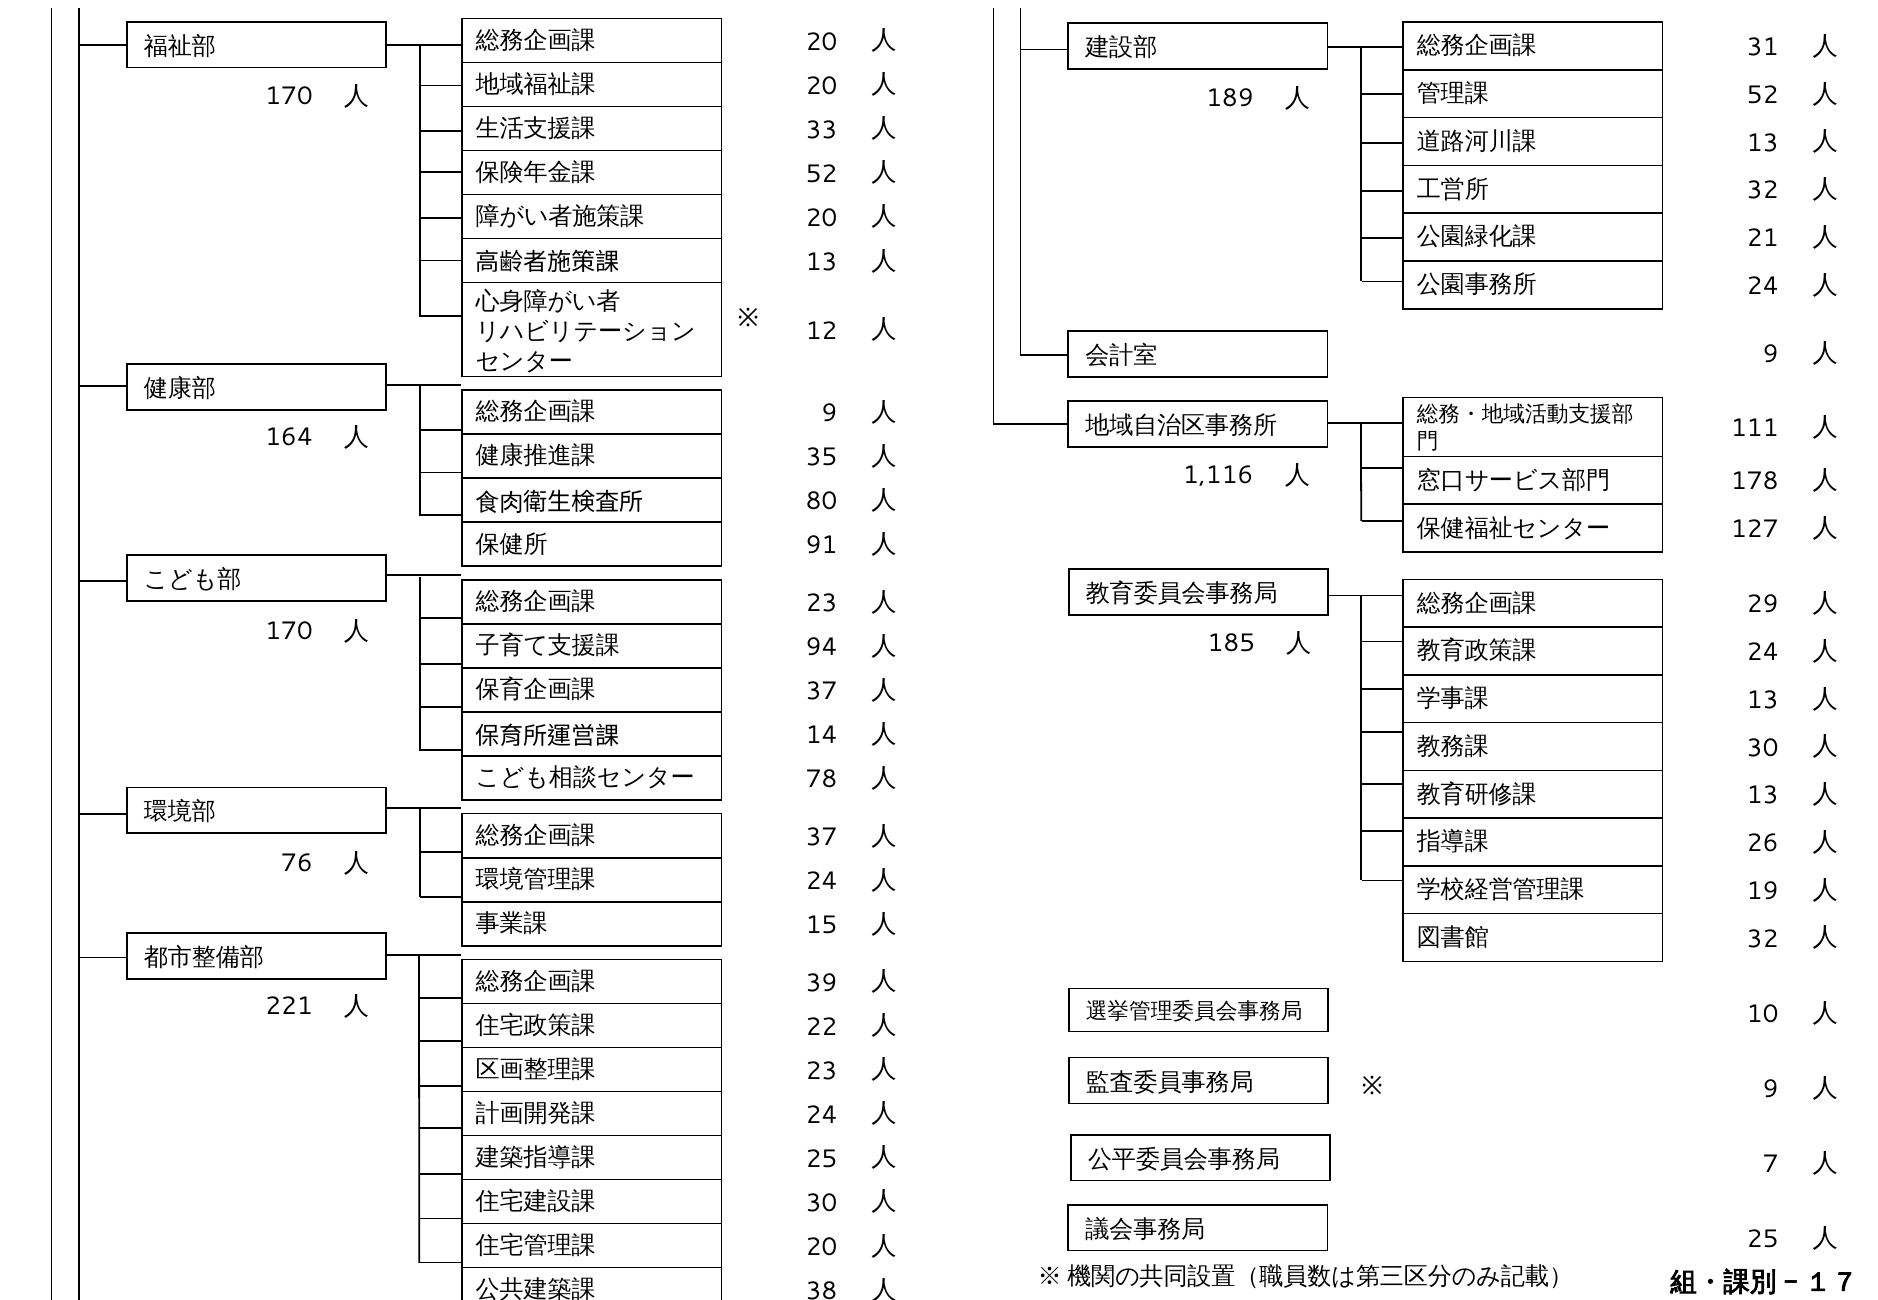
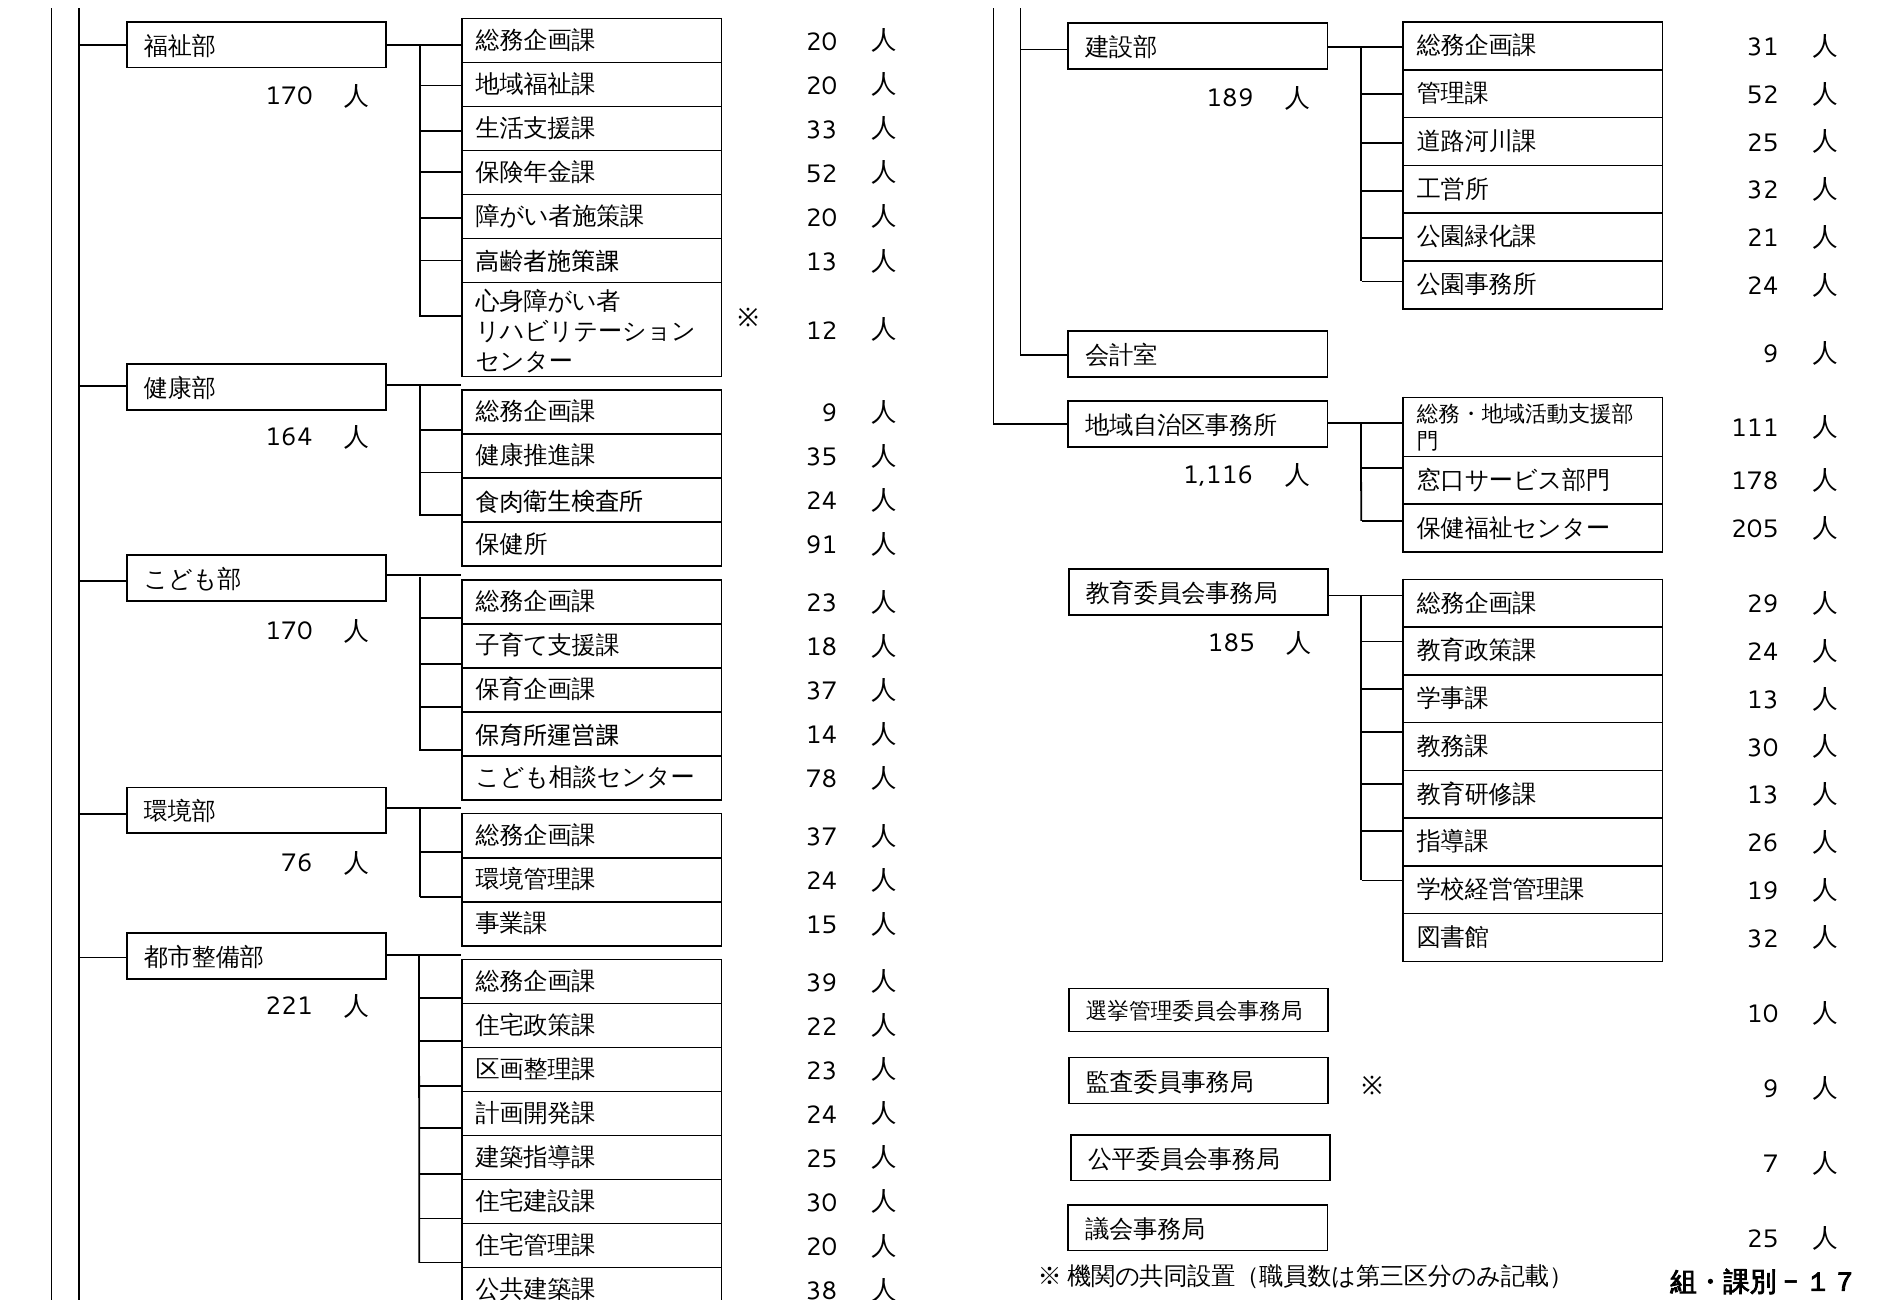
13: 13 -> 25 (1763, 143)
80: 80 -> 24 (822, 501)
127: 127 -> 205 (1755, 529)
94: 94 -> 18 (822, 647)
